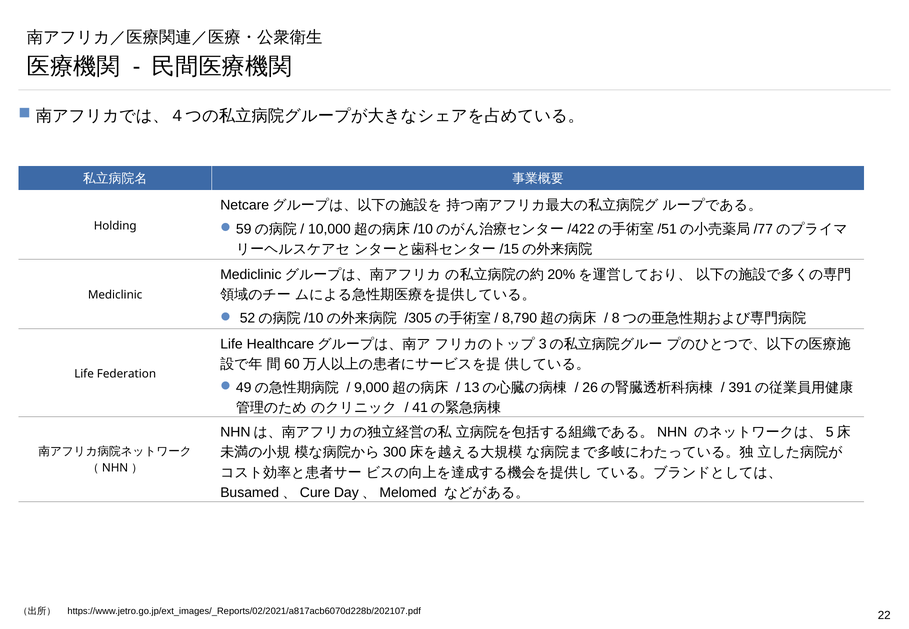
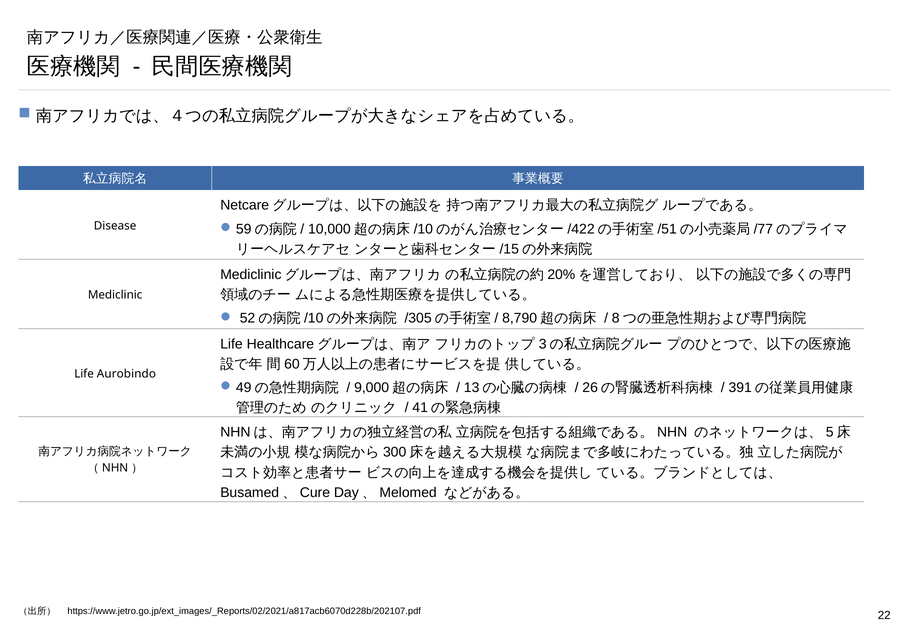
Holding: Holding -> Disease (115, 226)
Federation: Federation -> Aurobindo (126, 374)
